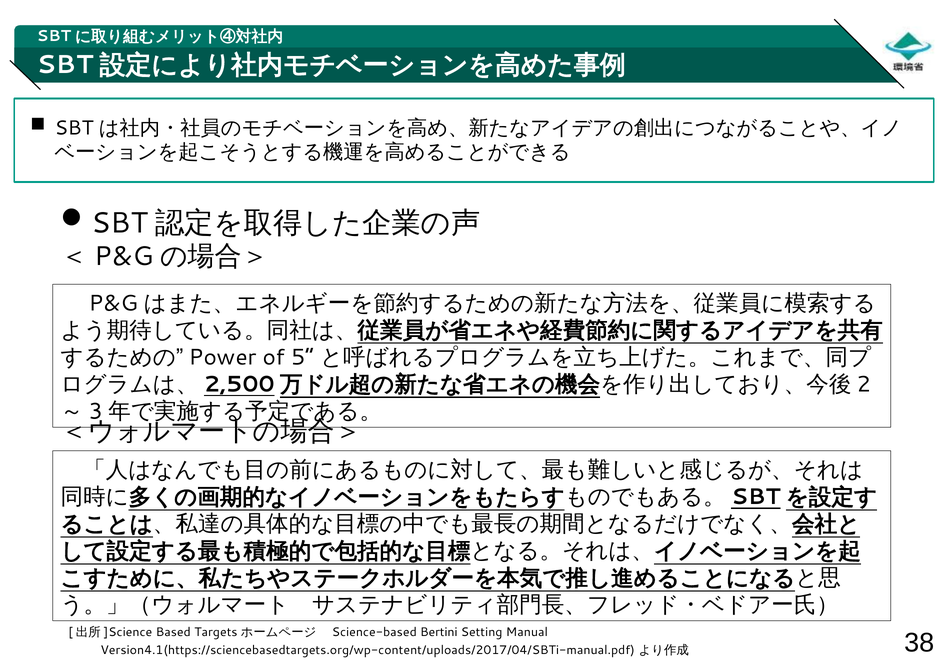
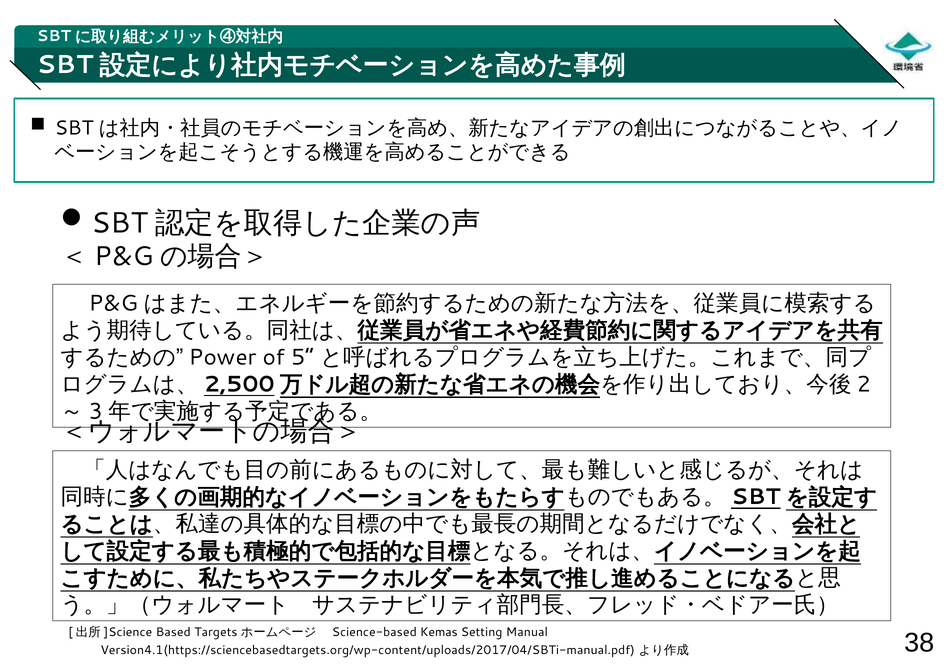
Bertini: Bertini -> Kemas (439, 632)
